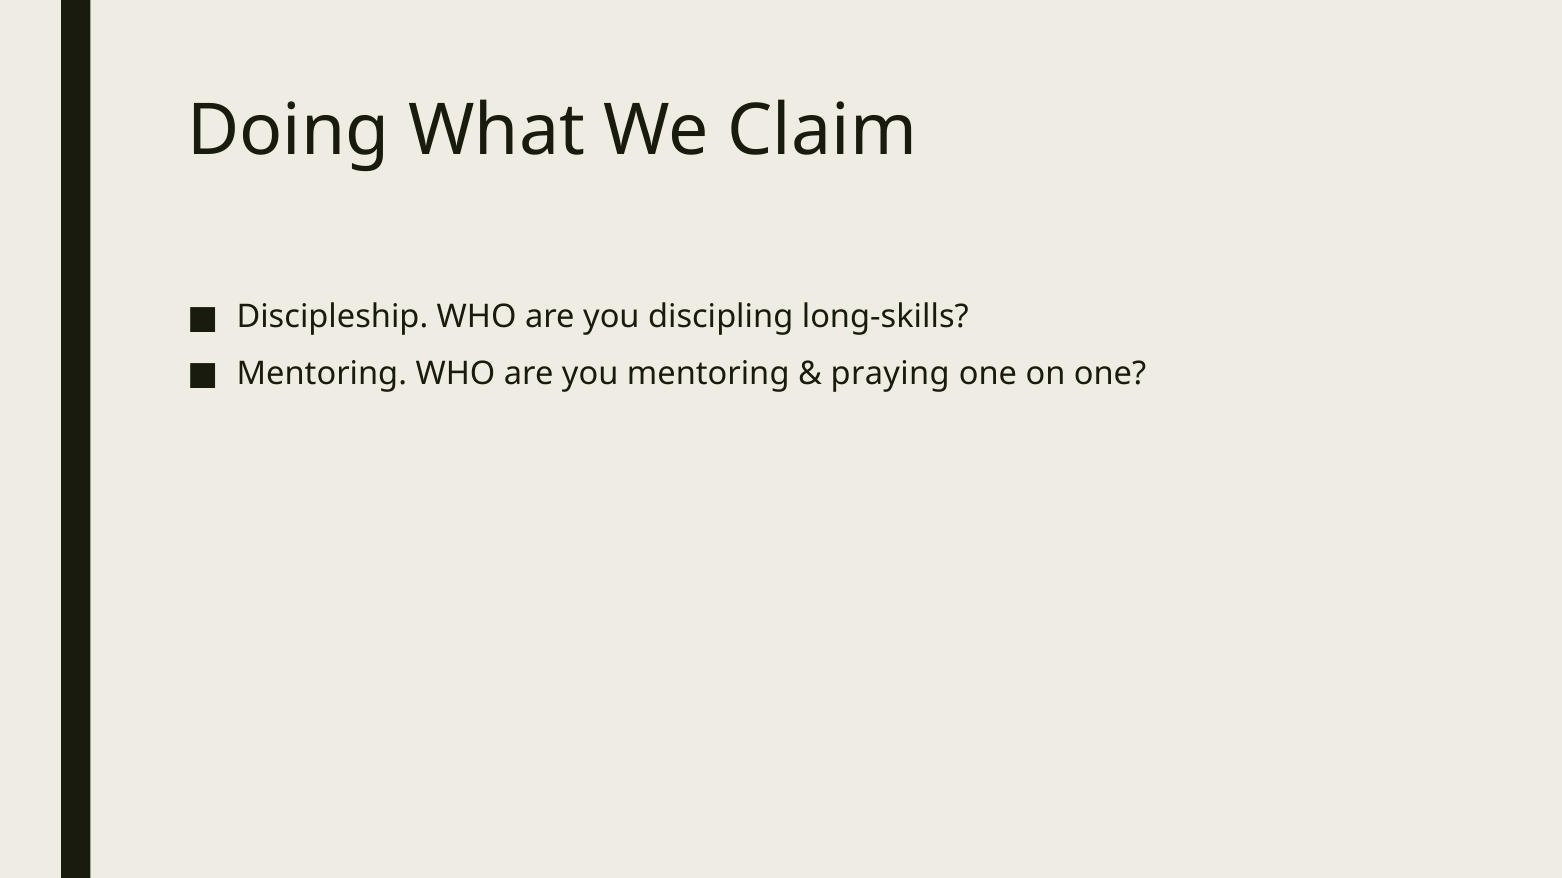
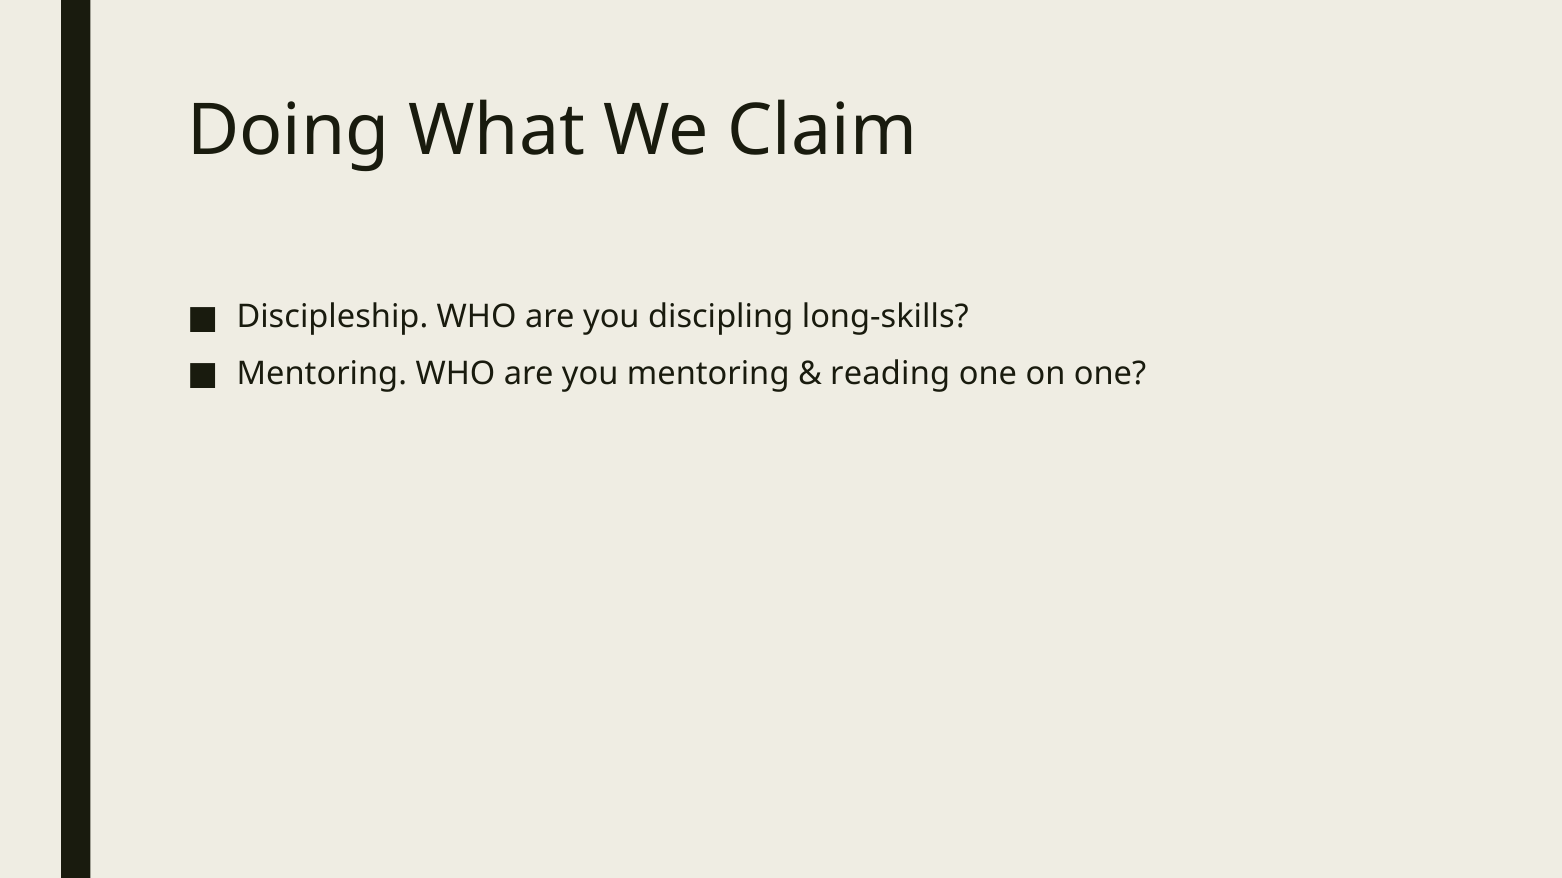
praying: praying -> reading (890, 374)
